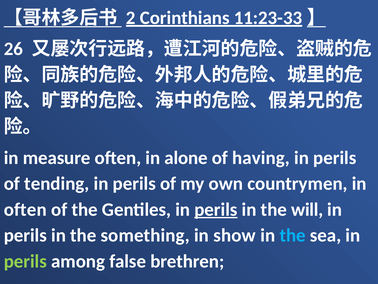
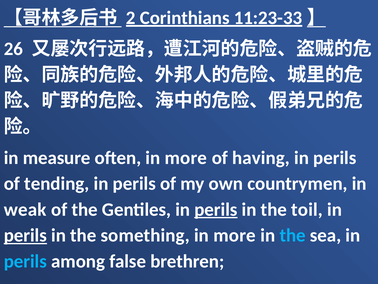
often in alone: alone -> more (186, 157)
often: often -> weak (25, 209)
will: will -> toil (307, 209)
perils underline: none -> present (25, 235)
show: show -> more (235, 235)
perils colour: light green -> light blue (25, 261)
